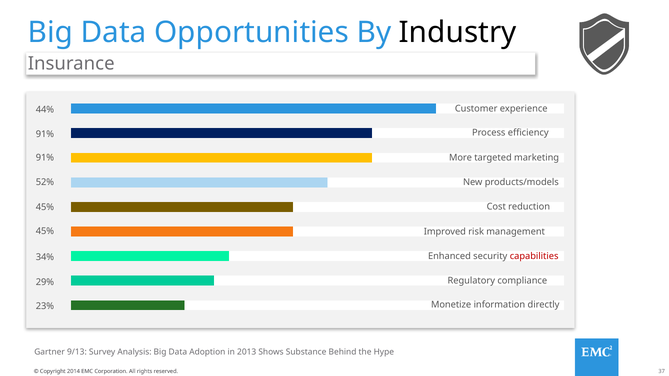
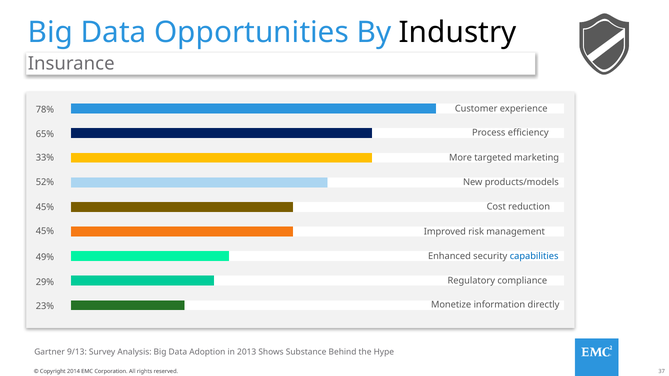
44%: 44% -> 78% (45, 110)
91%: 91% -> 65% (45, 134)
91%: 91% -> 33% (45, 158)
capabilities colour: red -> blue (534, 256)
34%: 34% -> 49% (45, 257)
